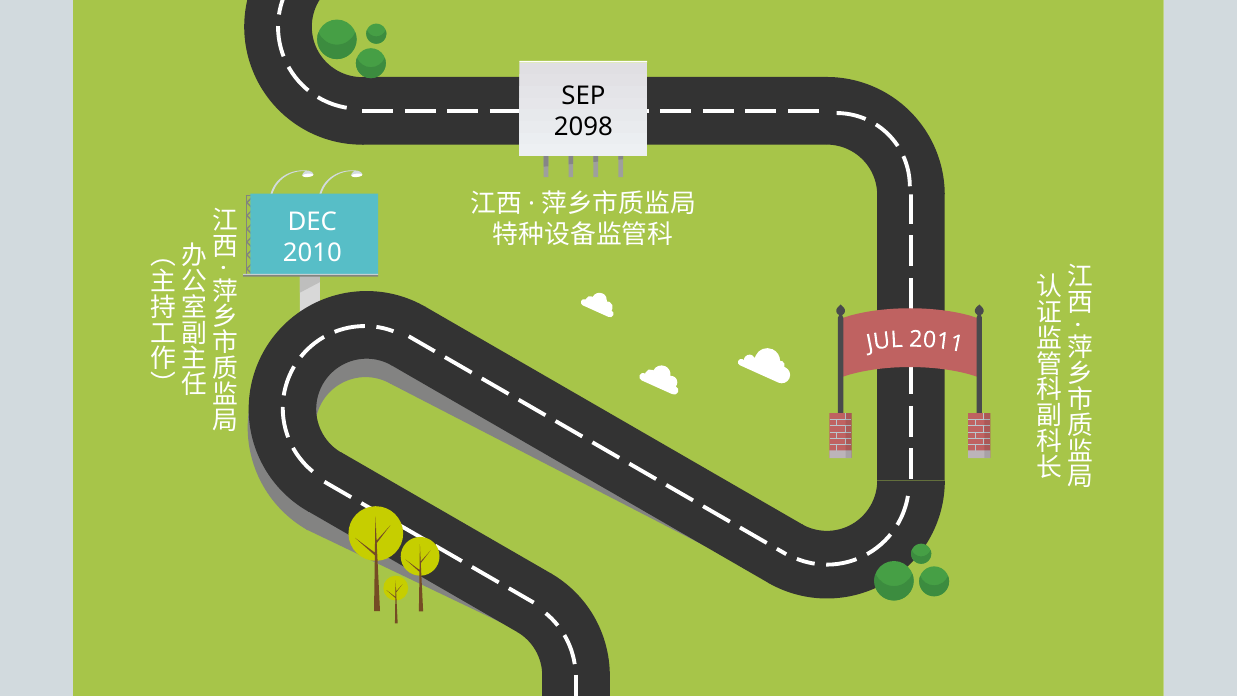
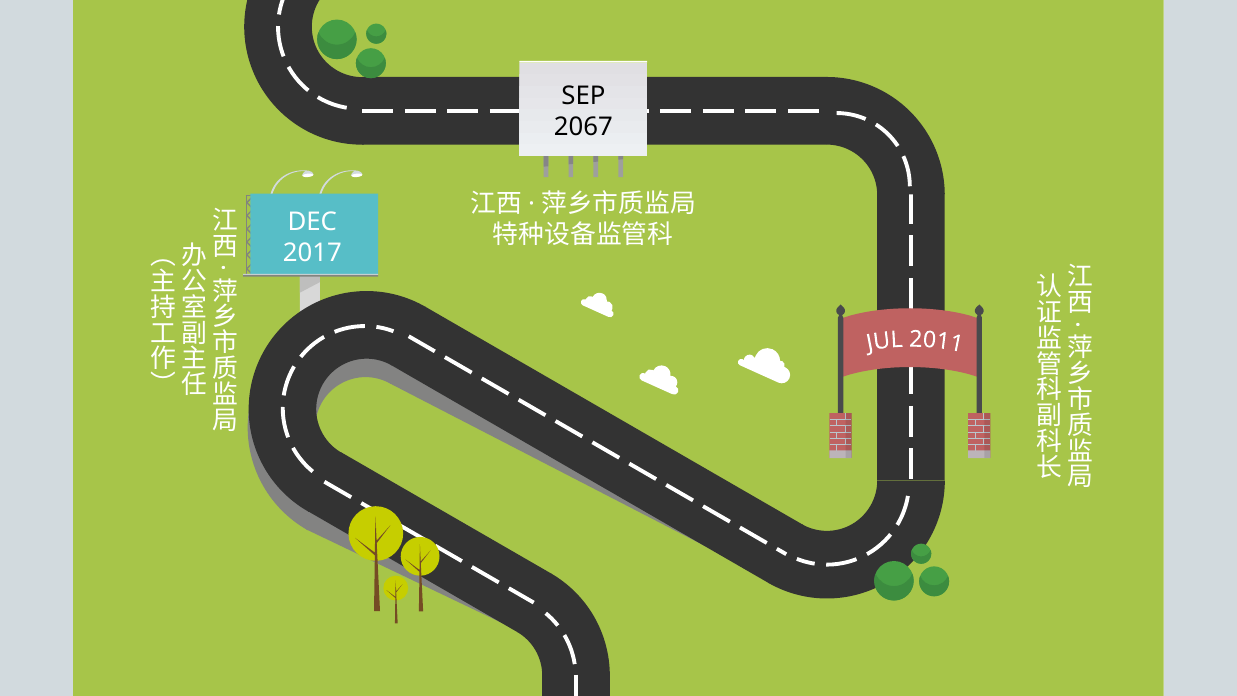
2098: 2098 -> 2067 (583, 127)
2010: 2010 -> 2017 (312, 252)
